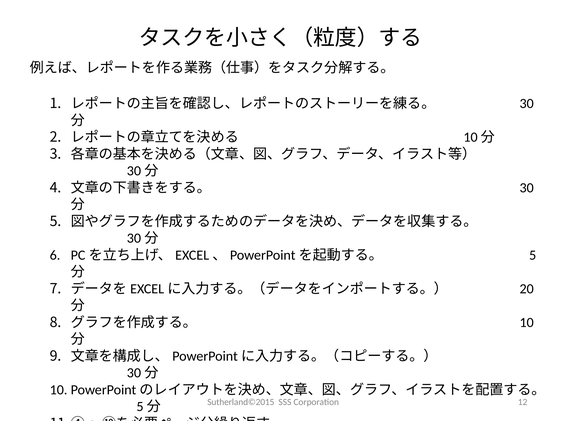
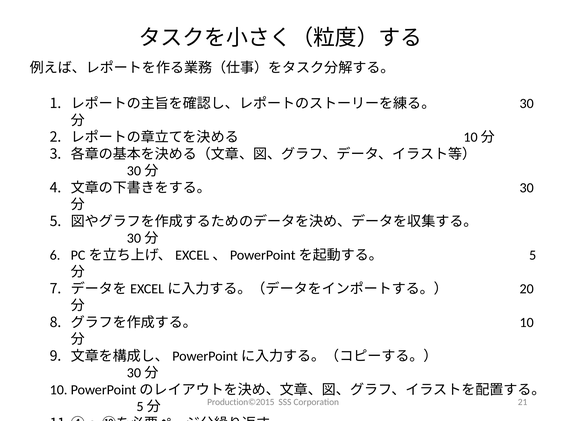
Sutherland©2015: Sutherland©2015 -> Production©2015 (241, 402)
12: 12 -> 21 (523, 402)
